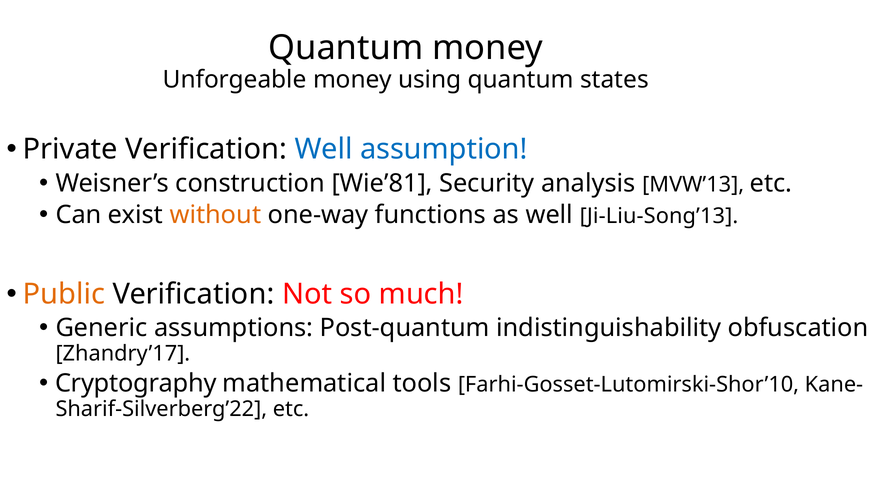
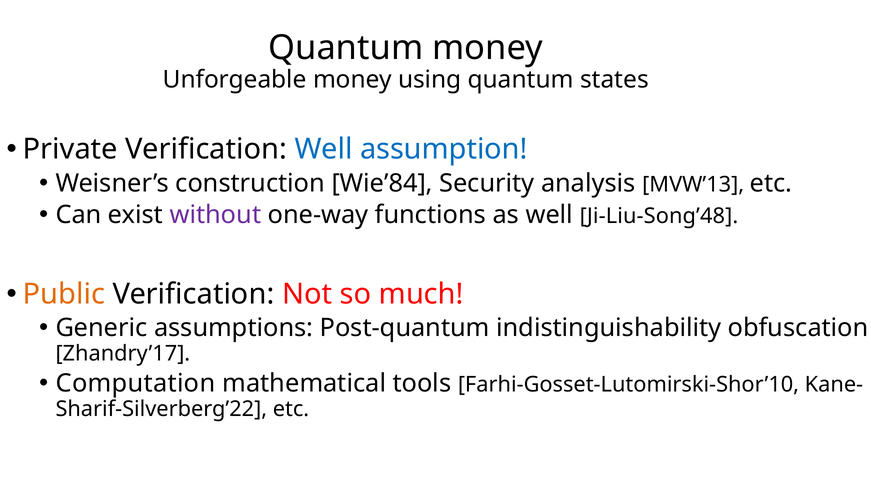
Wie’81: Wie’81 -> Wie’84 (382, 183)
without colour: orange -> purple (215, 215)
Ji-Liu-Song’13: Ji-Liu-Song’13 -> Ji-Liu-Song’48 (659, 216)
Cryptography: Cryptography -> Computation (136, 383)
